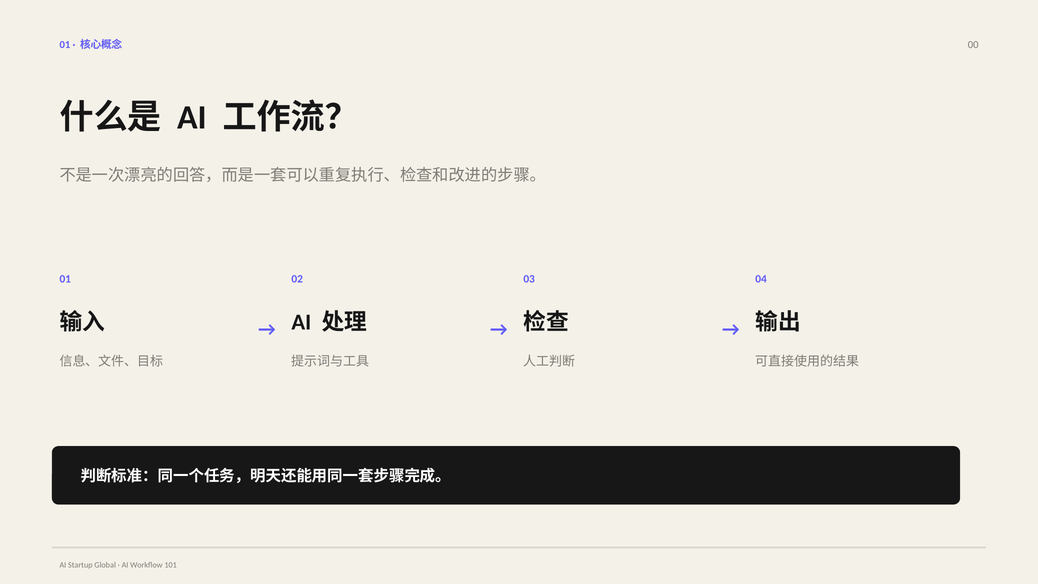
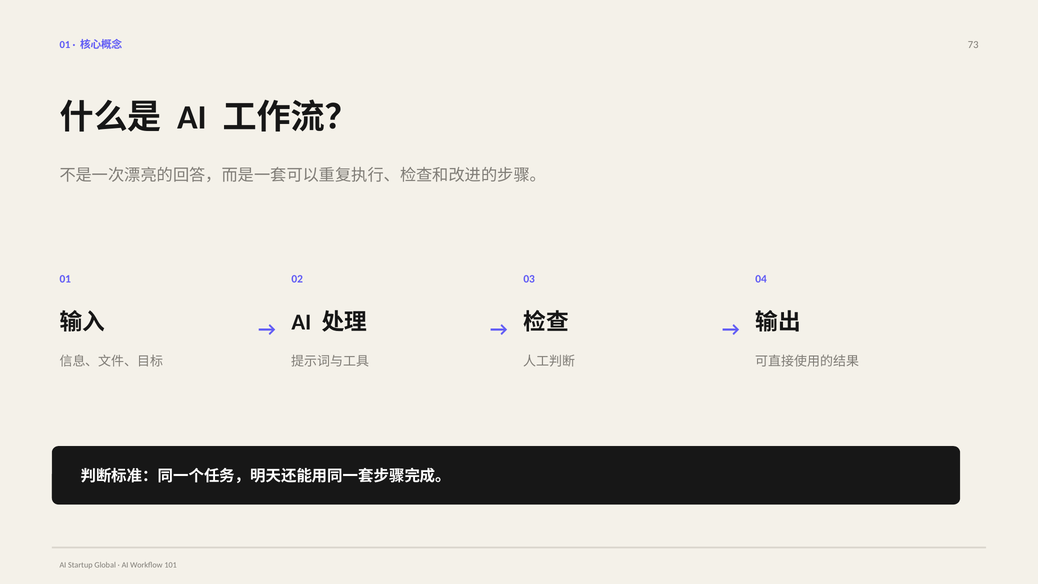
00: 00 -> 73 (973, 45)
